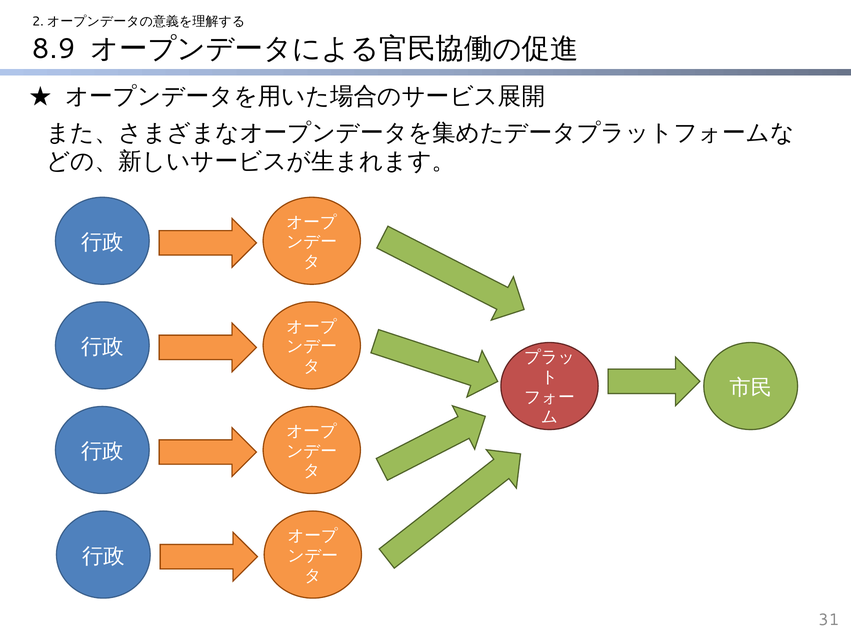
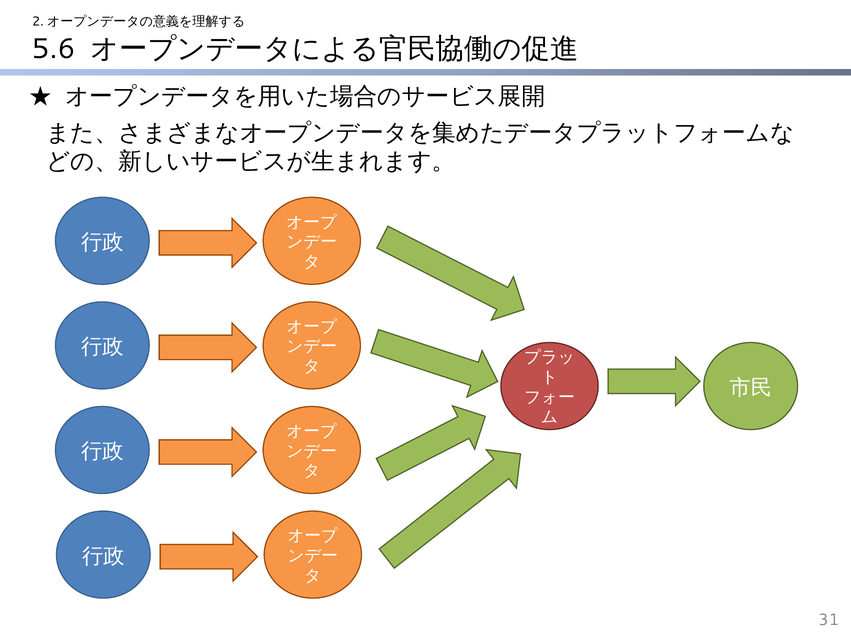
8.9: 8.9 -> 5.6 (54, 49)
